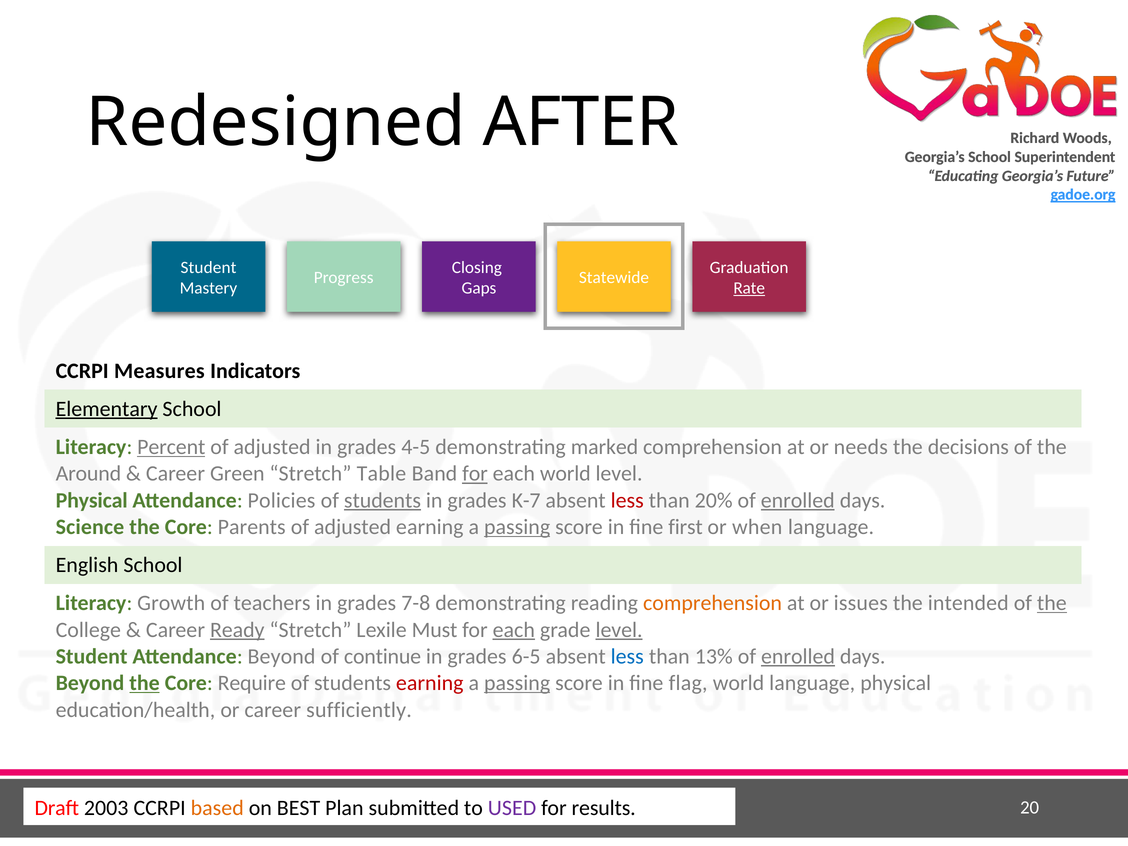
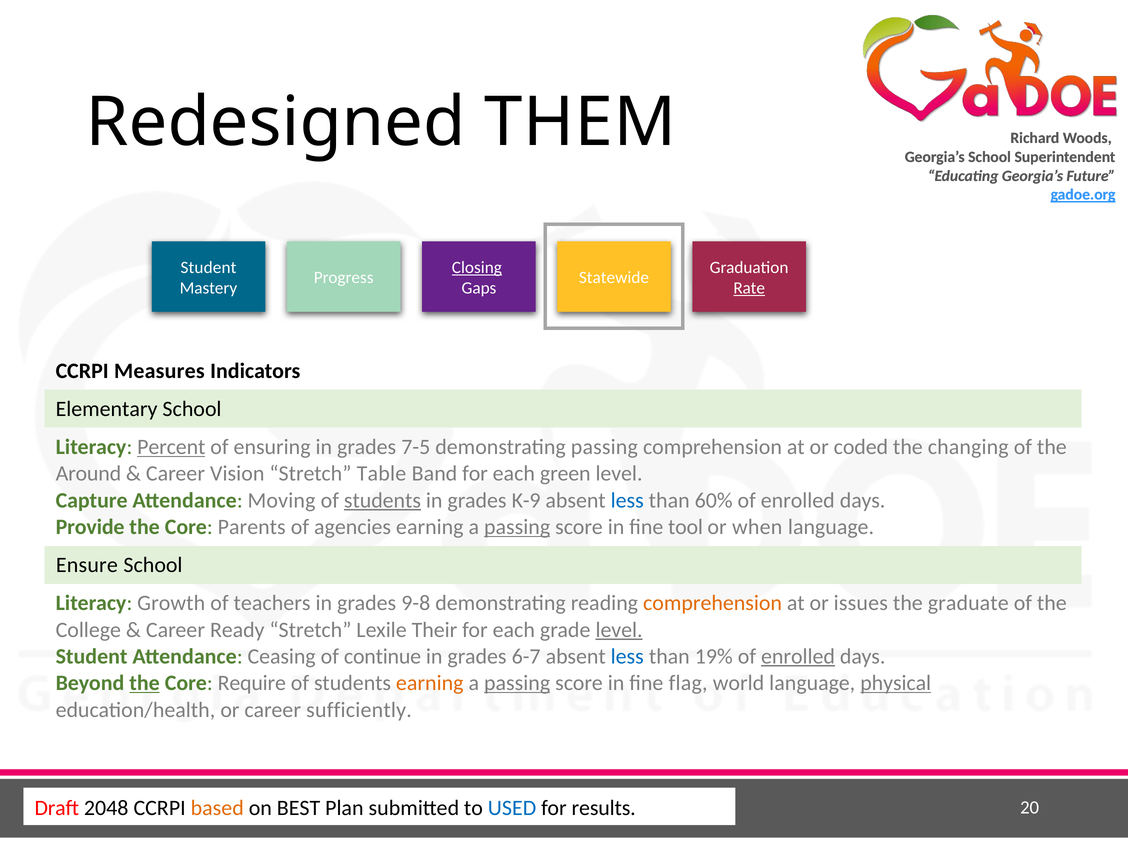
AFTER: AFTER -> THEM (580, 123)
Closing underline: none -> present (477, 267)
Elementary underline: present -> none (107, 409)
adjusted: adjusted -> ensuring (272, 447)
4-5: 4-5 -> 7-5 (416, 447)
demonstrating marked: marked -> passing (604, 447)
needs: needs -> coded (861, 447)
decisions: decisions -> changing (968, 447)
Green: Green -> Vision (237, 474)
for underline: present -> none (475, 474)
each world: world -> green (565, 474)
Physical: Physical -> Capture (92, 500)
Policies: Policies -> Moving (282, 500)
K-7: K-7 -> K-9 (526, 500)
less colour: red -> blue (627, 500)
20%: 20% -> 60% (714, 500)
enrolled underline: present -> none (798, 500)
Science: Science -> Provide (90, 527)
adjusted: adjusted -> agencies (353, 527)
first: first -> tool (686, 527)
English: English -> Ensure (87, 565)
7-8: 7-8 -> 9-8 (416, 603)
intended: intended -> graduate (968, 603)
the underline: present -> none (1052, 603)
Ready underline: present -> none (237, 630)
Must: Must -> Their (435, 630)
each underline: present -> none (514, 630)
Attendance Beyond: Beyond -> Ceasing (282, 656)
6-5: 6-5 -> 6-7 (526, 656)
13%: 13% -> 19% (714, 656)
earning colour: red -> orange (430, 683)
physical underline: none -> present (896, 683)
2003: 2003 -> 2048 (106, 808)
USED colour: purple -> blue (512, 808)
